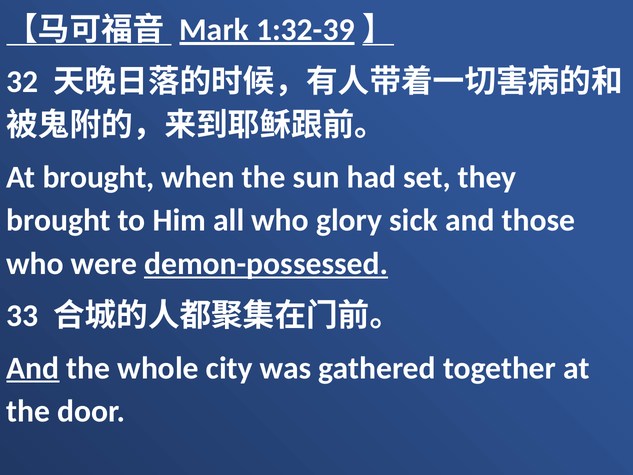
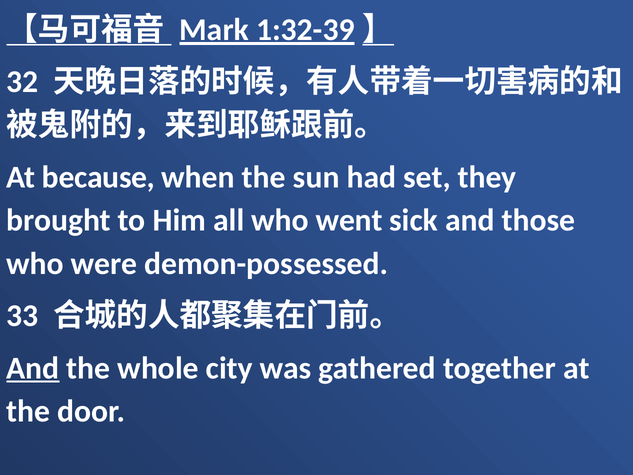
At brought: brought -> because (99, 177)
glory: glory -> went (349, 220)
demon-possessed underline: present -> none (266, 264)
